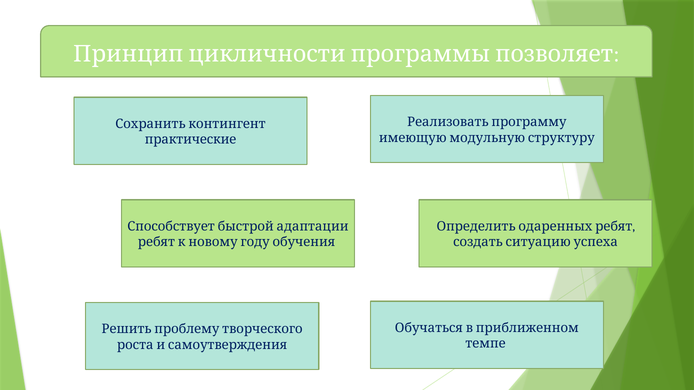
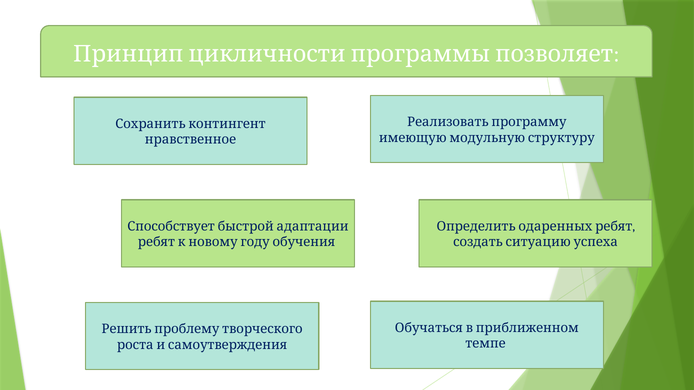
практические: практические -> нравственное (190, 140)
